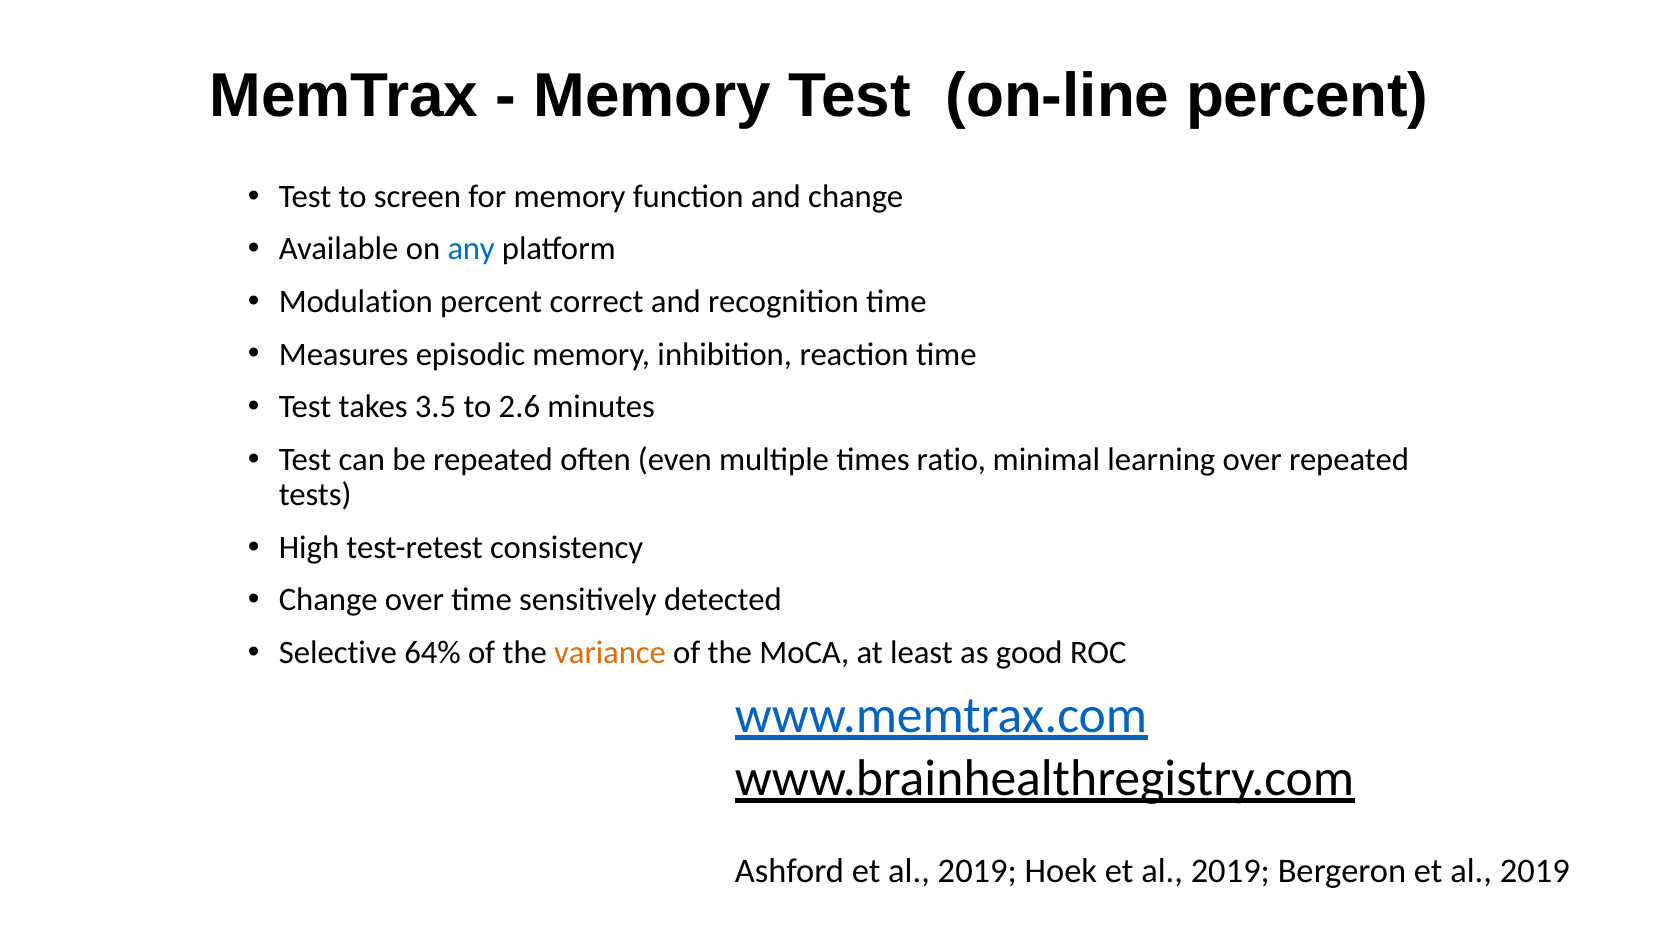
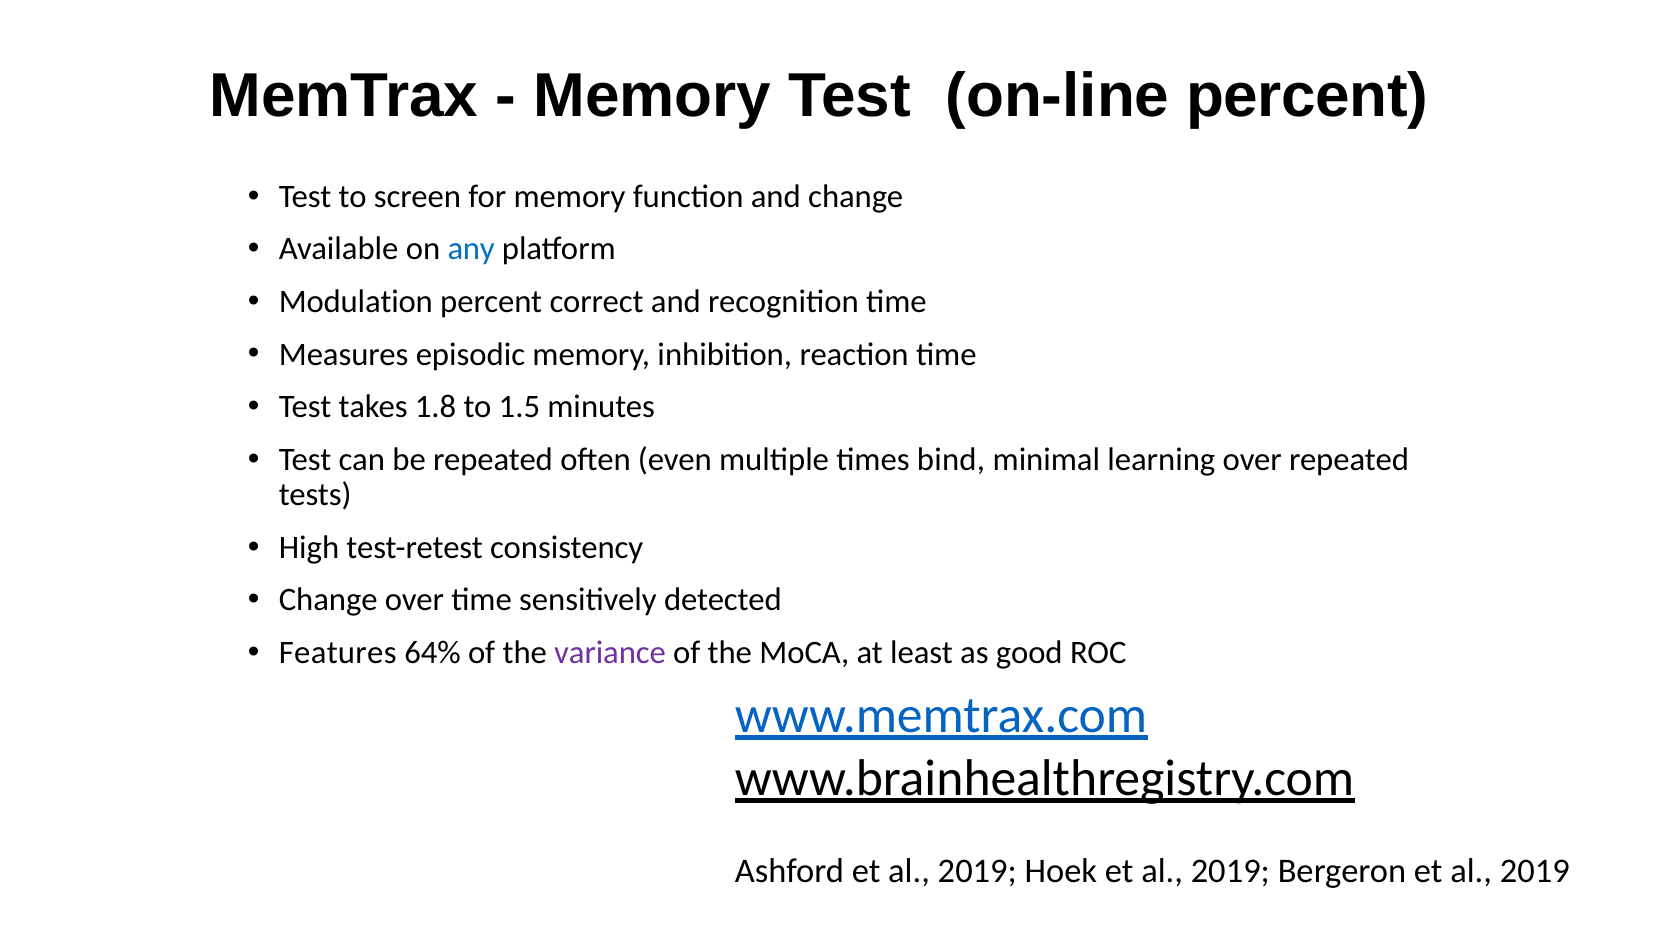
3.5: 3.5 -> 1.8 (436, 407)
2.6: 2.6 -> 1.5 (519, 407)
ratio: ratio -> bind (951, 460)
Selective: Selective -> Features (338, 653)
variance colour: orange -> purple (610, 653)
